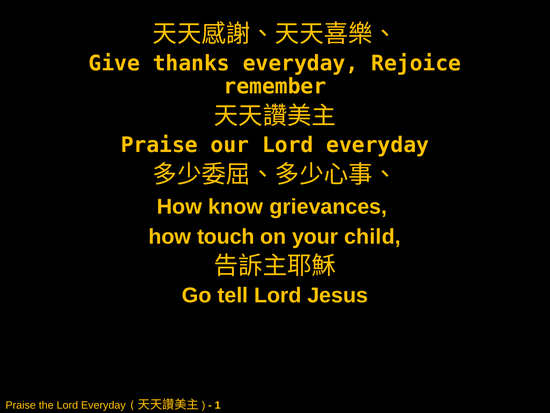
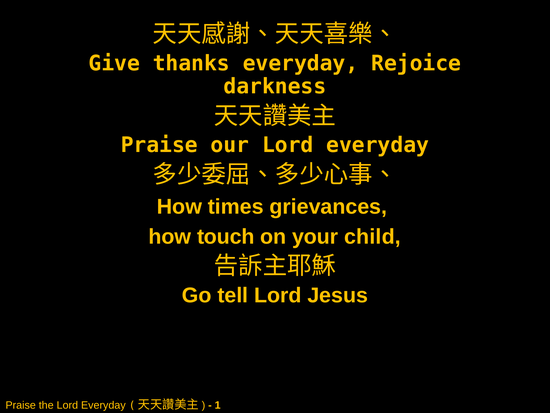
remember: remember -> darkness (275, 86)
know: know -> times (236, 207)
